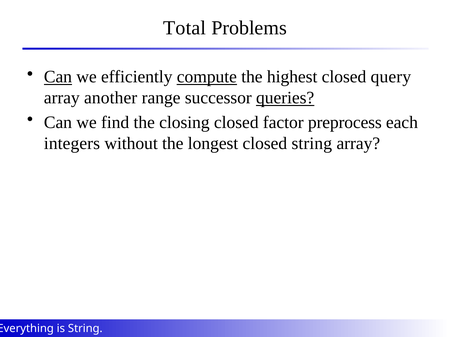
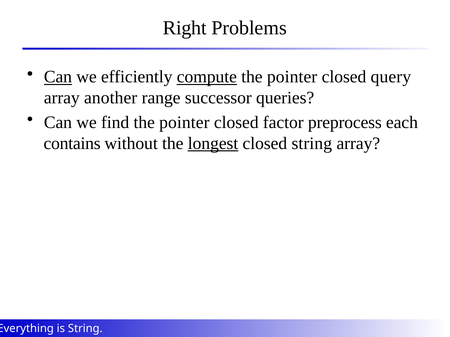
Total: Total -> Right (185, 28)
highest: highest -> pointer (292, 77)
queries underline: present -> none (285, 98)
find the closing: closing -> pointer (184, 123)
integers: integers -> contains (72, 144)
longest underline: none -> present (213, 144)
